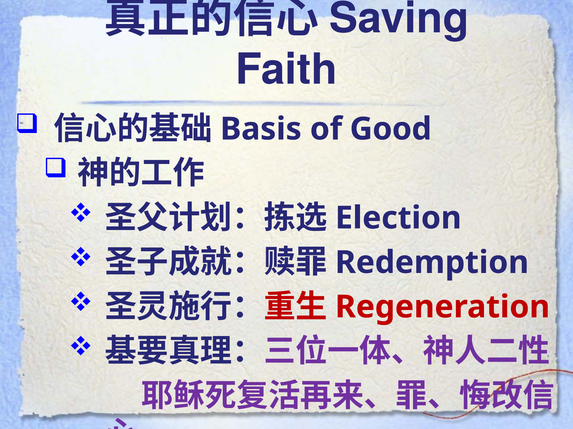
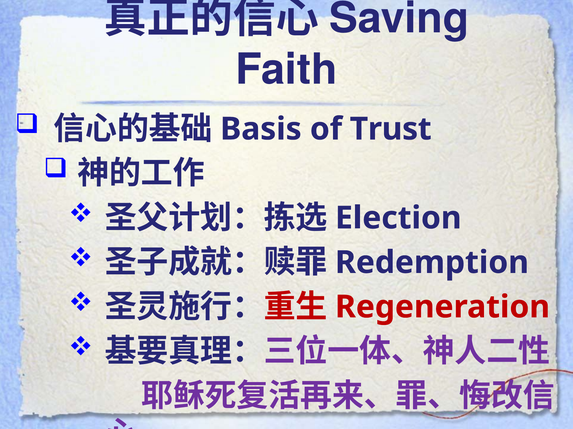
Good: Good -> Trust (391, 129)
